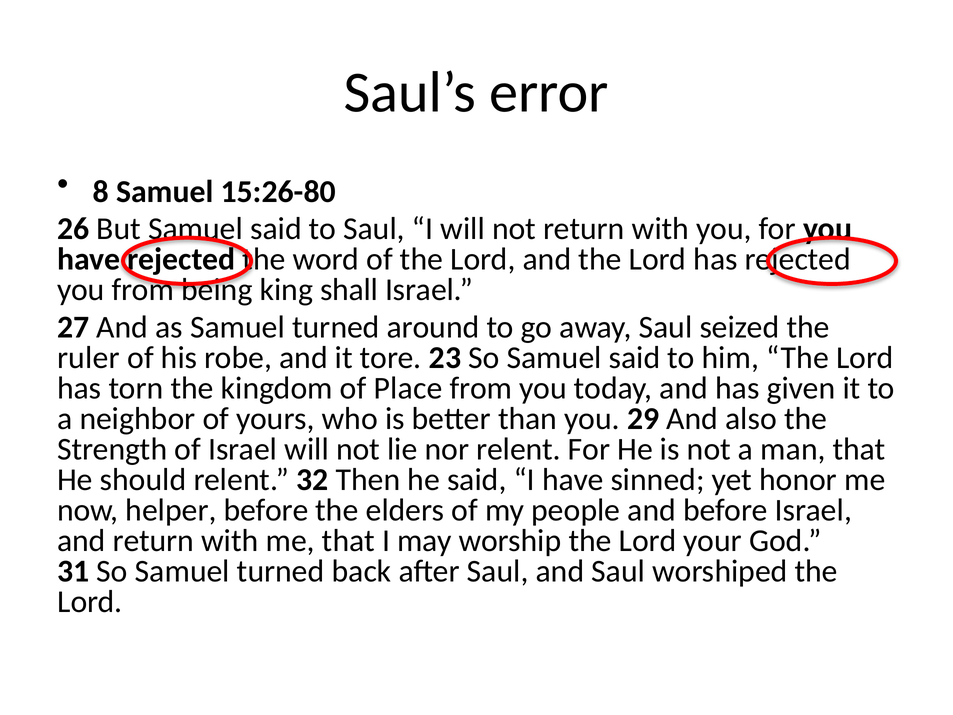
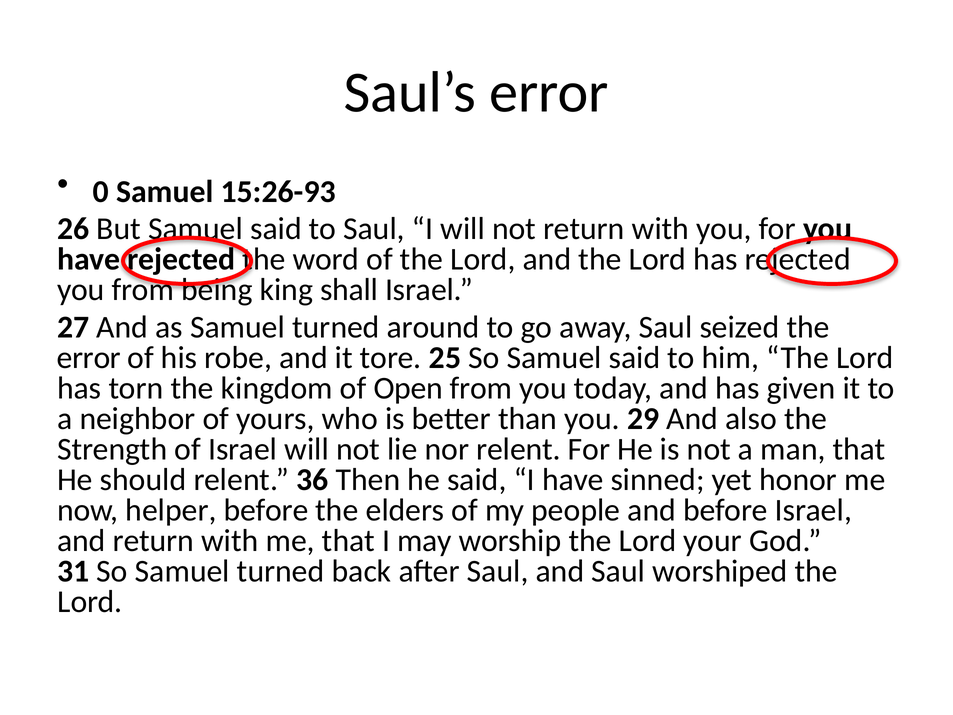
8: 8 -> 0 (101, 192)
15:26-80: 15:26-80 -> 15:26-93 (278, 192)
ruler: ruler -> error (89, 358)
23: 23 -> 25 (445, 358)
Place: Place -> Open (408, 388)
32: 32 -> 36 (312, 480)
